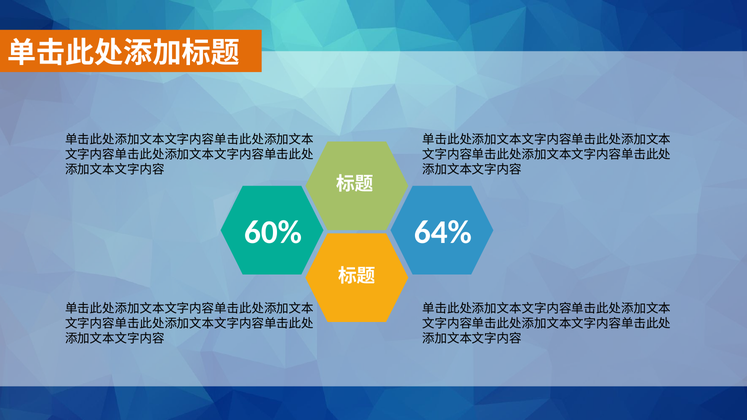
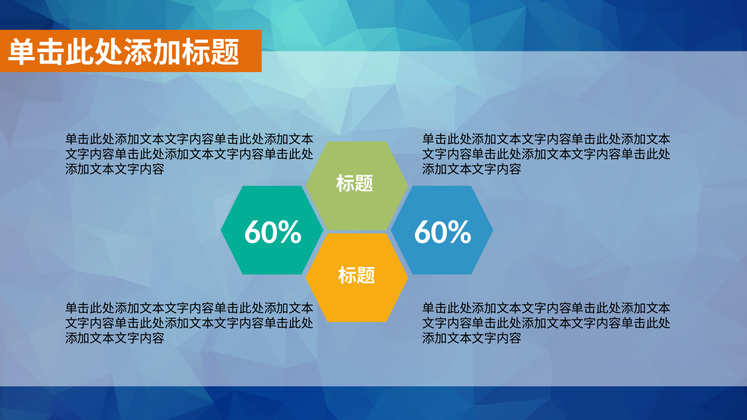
60% 64%: 64% -> 60% (443, 232)
